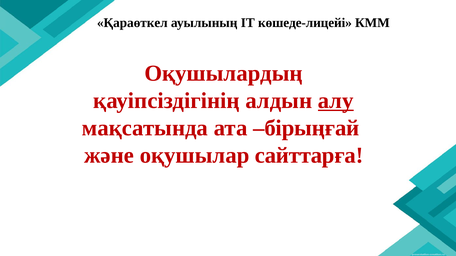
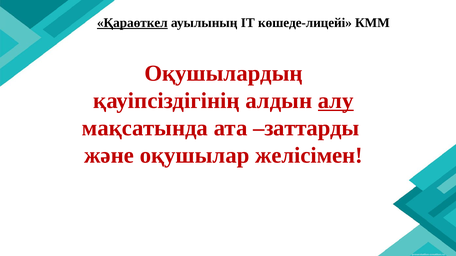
Қараөткел underline: none -> present (132, 23)
бірыңғай: бірыңғай -> заттарды (306, 128)
сайттарға: сайттарға -> желісімен (309, 156)
